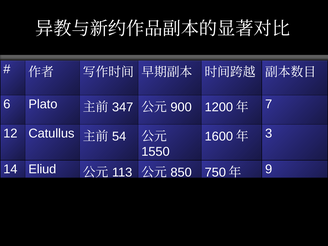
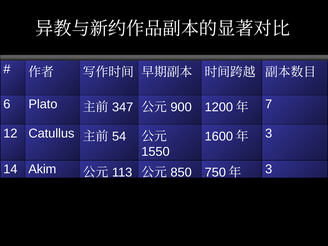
Eliud: Eliud -> Akim (42, 169)
9: 9 -> 3 (269, 169)
